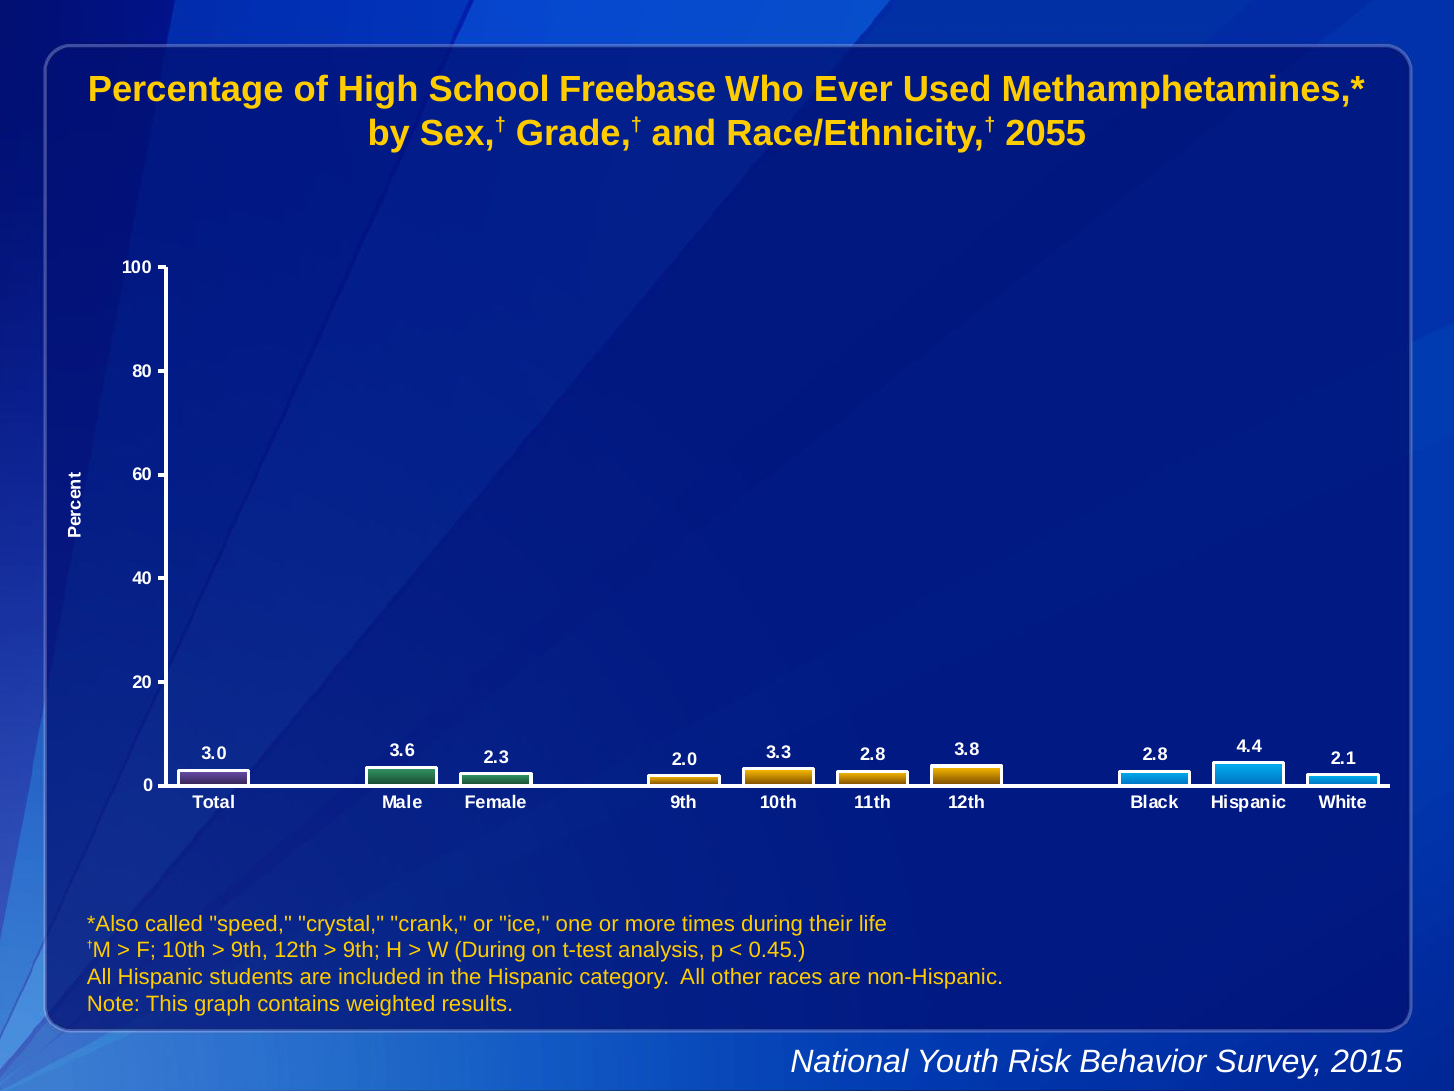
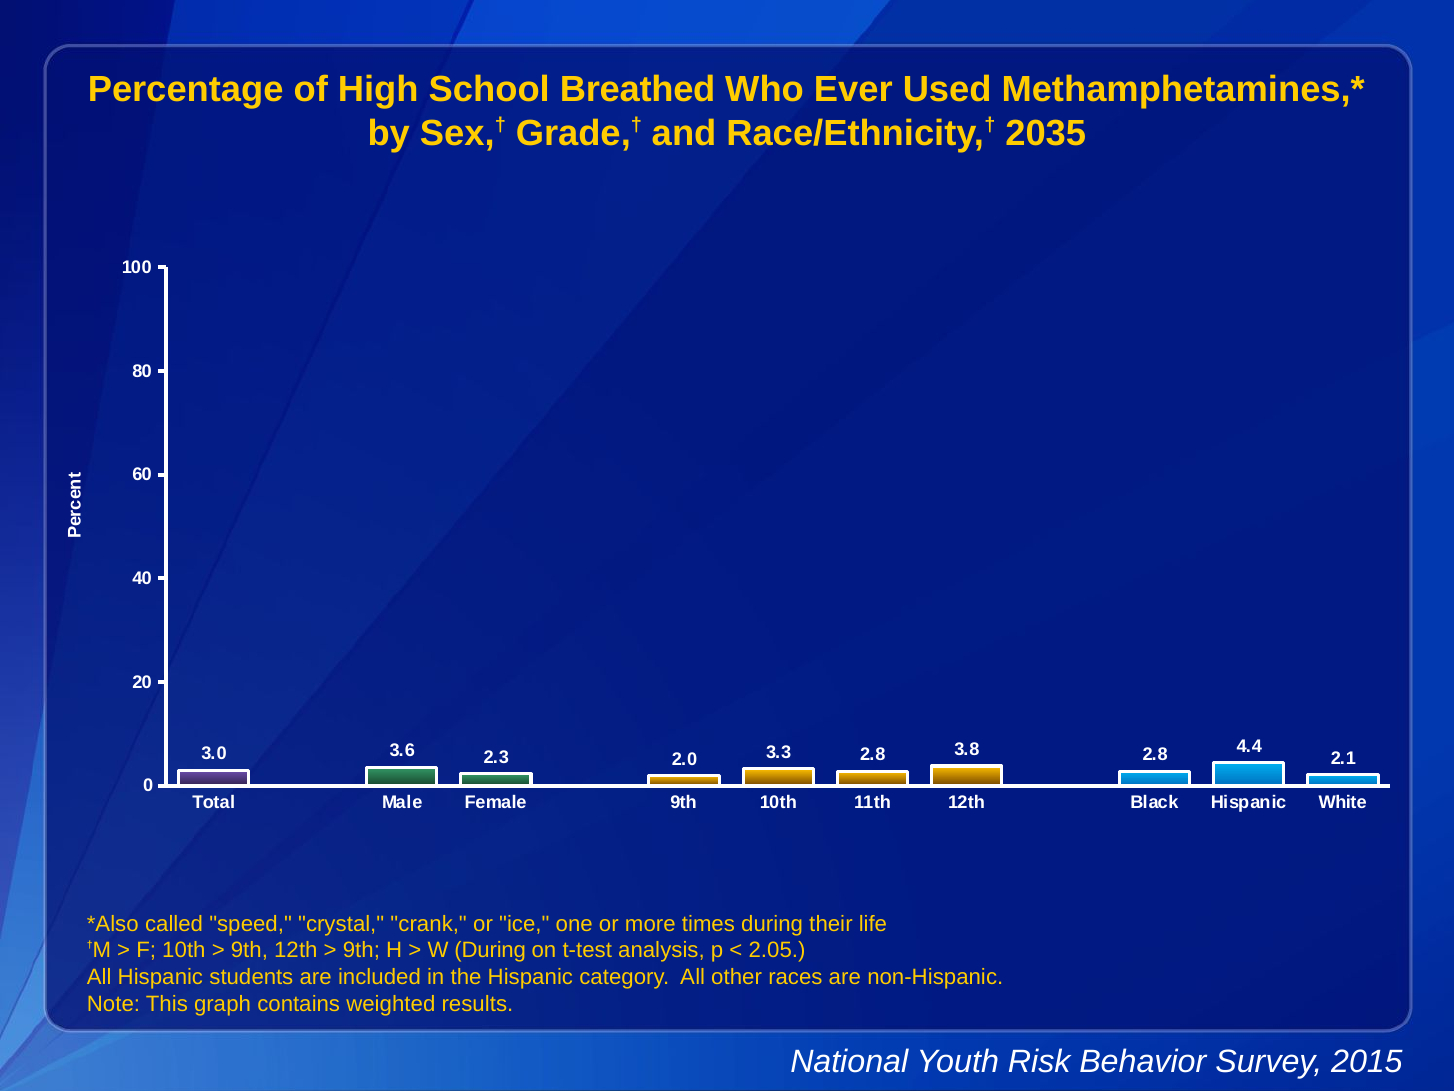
Freebase: Freebase -> Breathed (638, 90)
2055: 2055 -> 2035 (1046, 133)
0.45: 0.45 -> 2.05 (777, 950)
